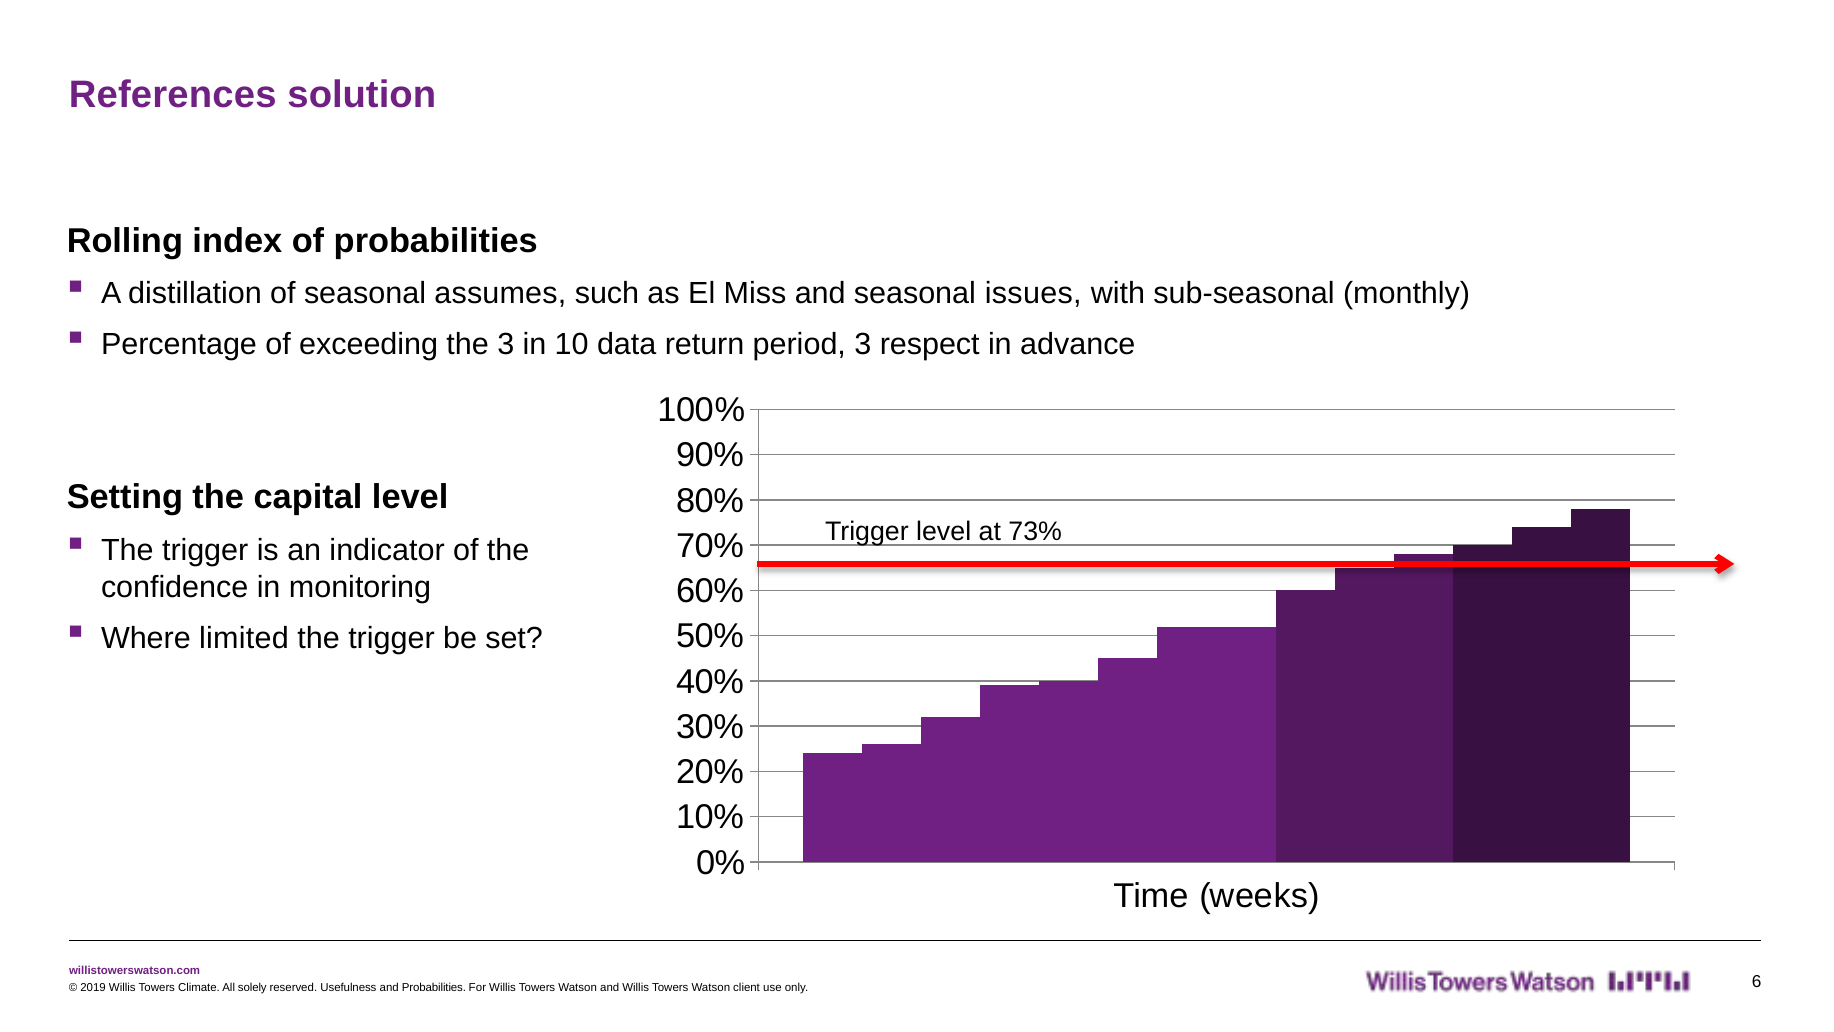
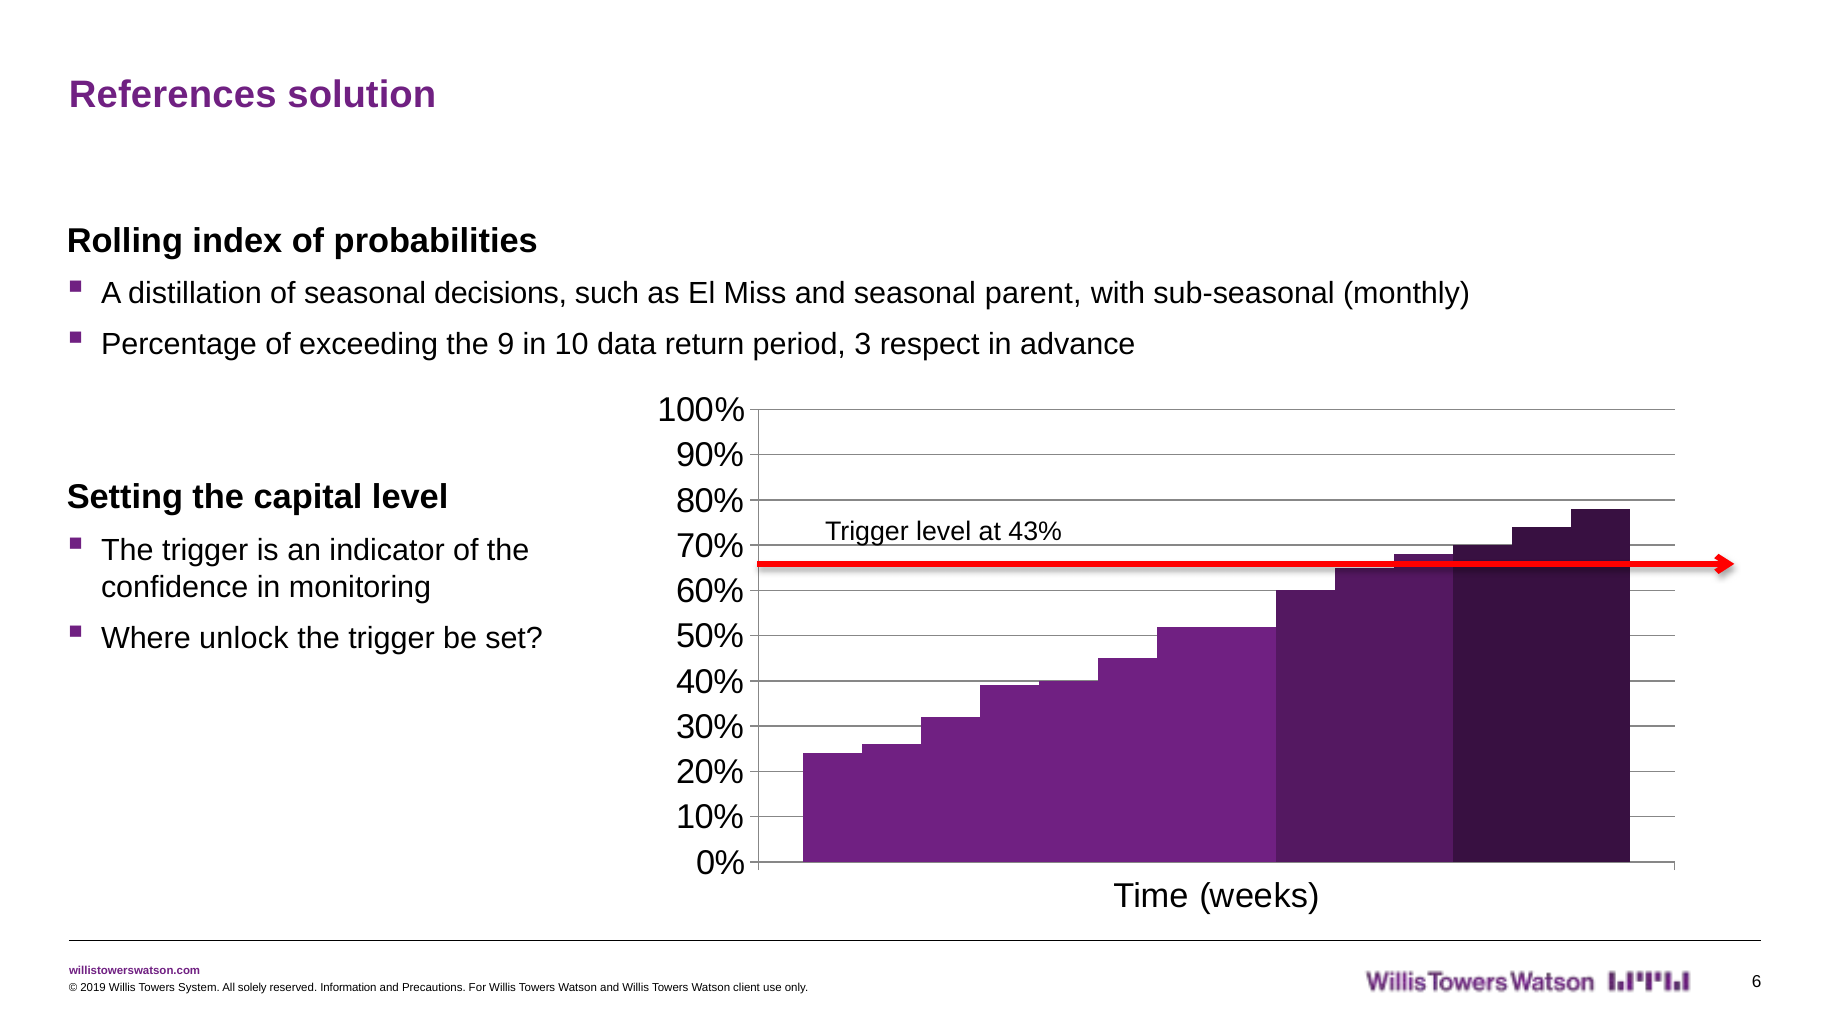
assumes: assumes -> decisions (501, 294)
issues: issues -> parent (1033, 294)
the 3: 3 -> 9 (506, 345)
73%: 73% -> 43% (1035, 532)
limited: limited -> unlock (244, 638)
Climate: Climate -> System (199, 988)
Usefulness: Usefulness -> Information (348, 988)
and Probabilities: Probabilities -> Precautions (434, 988)
